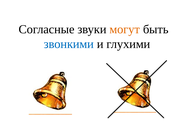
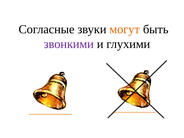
звонкими colour: blue -> purple (69, 44)
